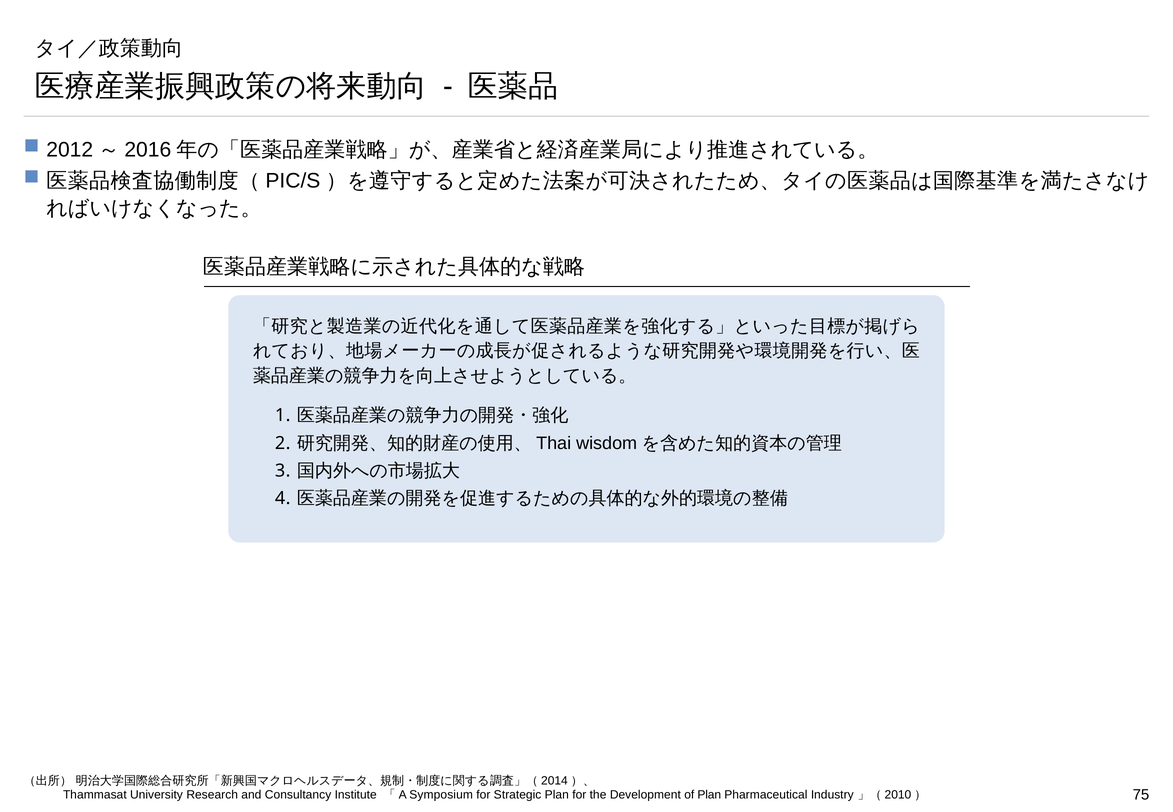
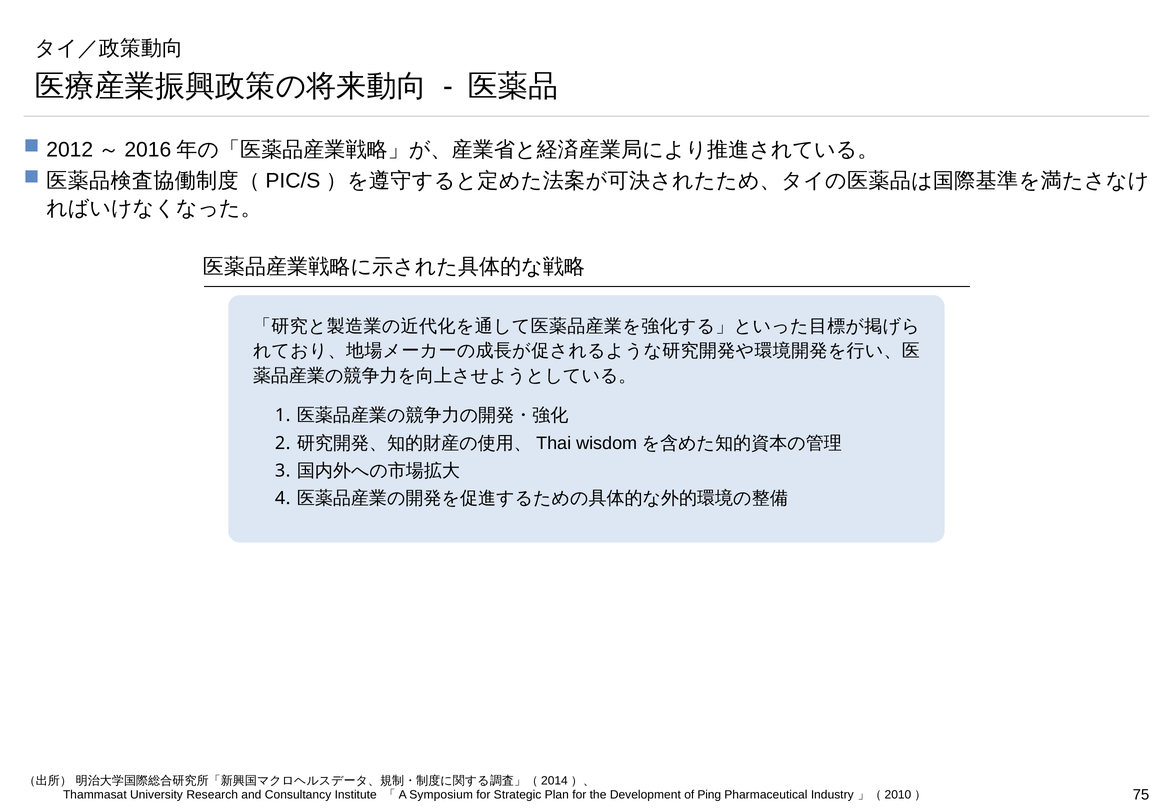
of Plan: Plan -> Ping (709, 795)
